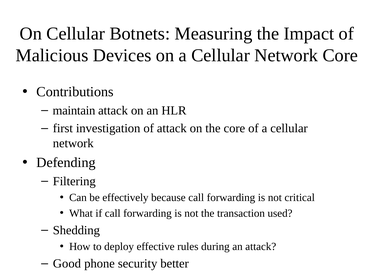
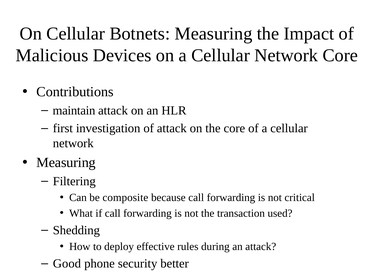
Defending: Defending -> Measuring (66, 163)
effectively: effectively -> composite (125, 198)
